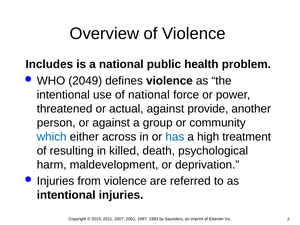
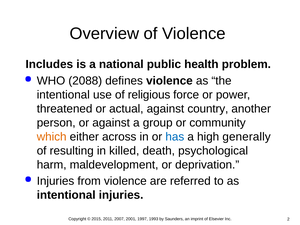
2049: 2049 -> 2088 (85, 81)
of national: national -> religious (149, 95)
provide: provide -> country (208, 109)
which colour: blue -> orange (52, 137)
treatment: treatment -> generally (247, 137)
